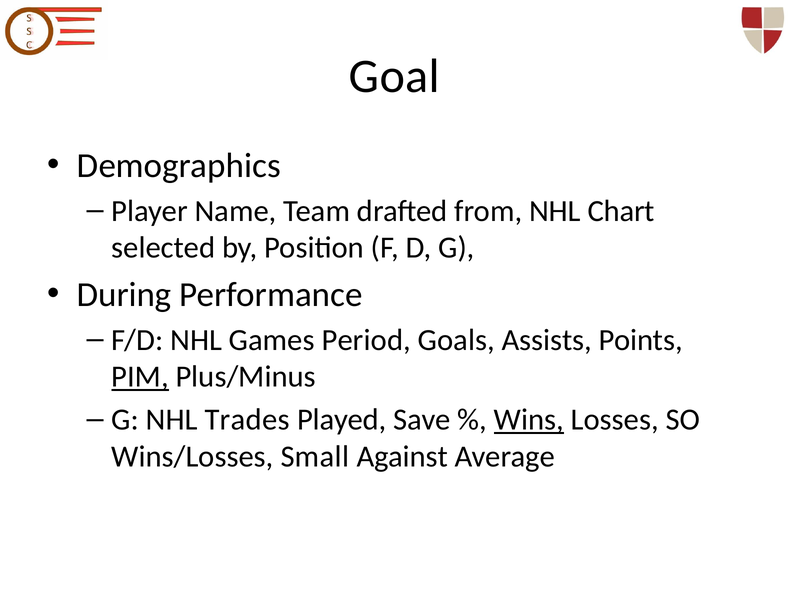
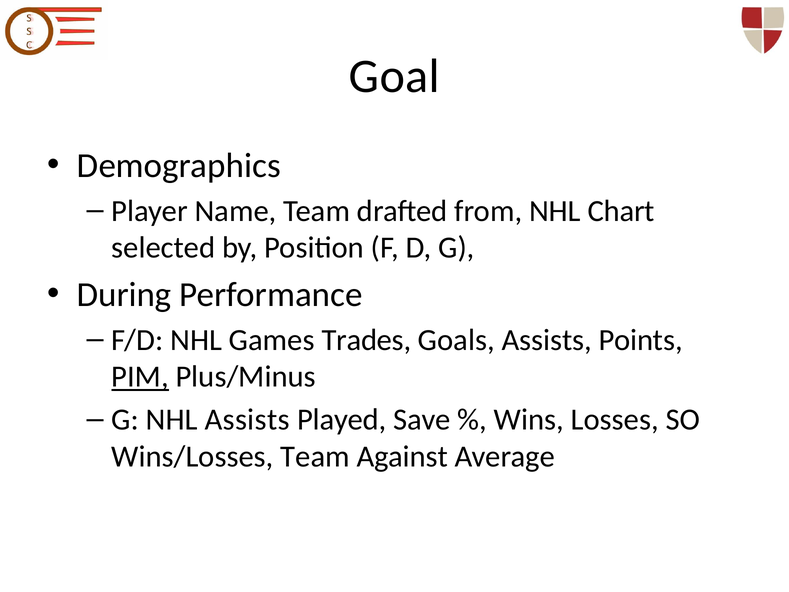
Period: Period -> Trades (366, 340)
NHL Trades: Trades -> Assists (247, 420)
Wins underline: present -> none (529, 420)
Wins/Losses Small: Small -> Team (315, 456)
